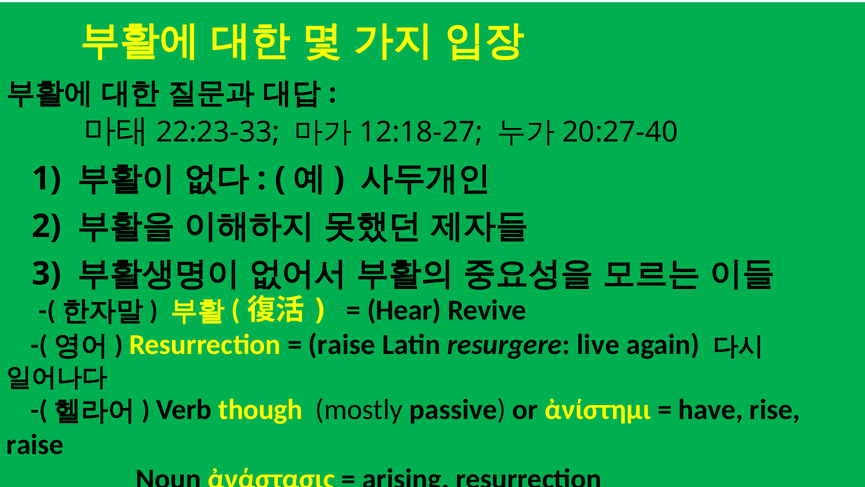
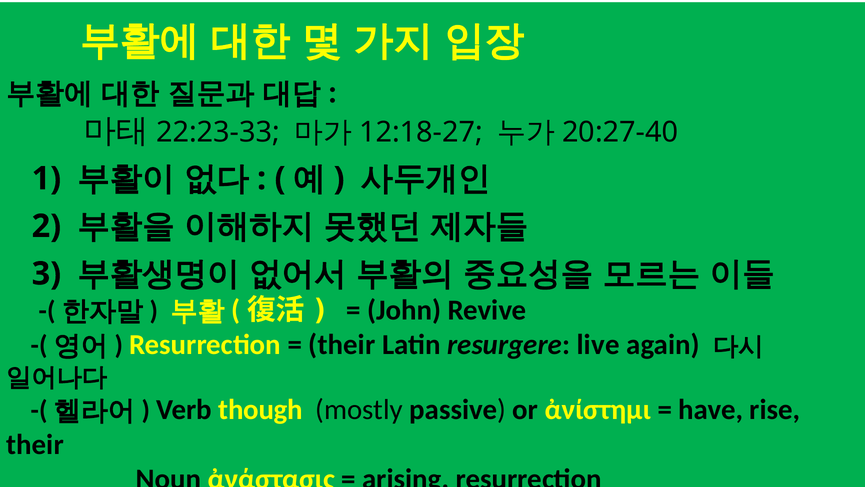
Hear: Hear -> John (404, 310)
raise: raise -> their (342, 345)
raise: raise -> their (35, 444)
